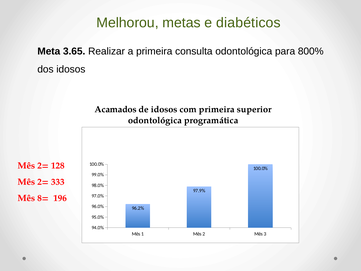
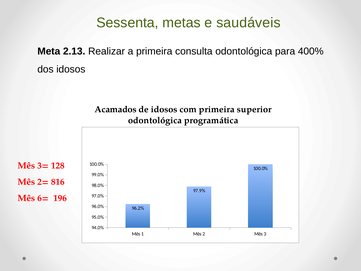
Melhorou: Melhorou -> Sessenta (128, 23)
diabéticos: diabéticos -> saudáveis (248, 23)
3.65: 3.65 -> 2.13 (74, 51)
800%: 800% -> 400% (311, 51)
2=: 2= -> 3= (43, 166)
333: 333 -> 816 (58, 182)
8=: 8= -> 6= (43, 198)
